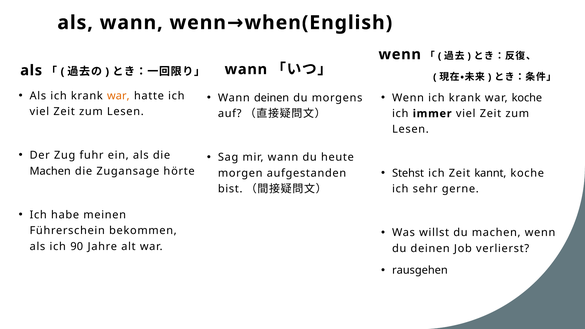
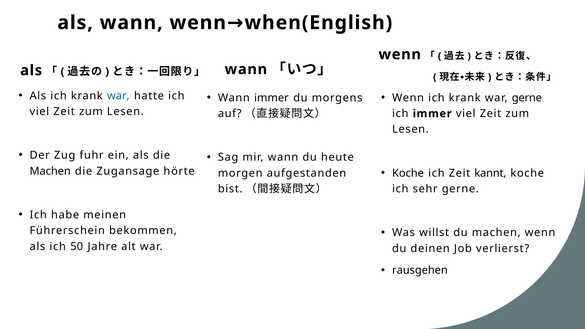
war colour: orange -> blue (118, 96)
Wann deinen: deinen -> immer (271, 98)
war koche: koche -> gerne (527, 98)
Stehst: Stehst -> Koche (408, 173)
90: 90 -> 50 (77, 246)
